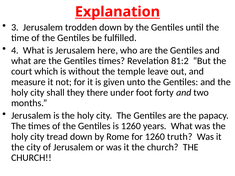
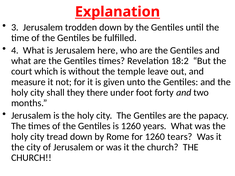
81:2: 81:2 -> 18:2 (180, 61)
truth: truth -> tears (180, 137)
